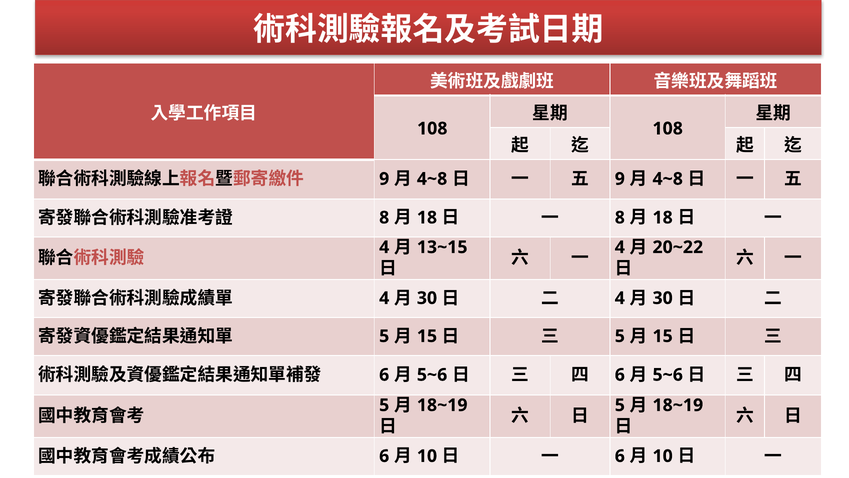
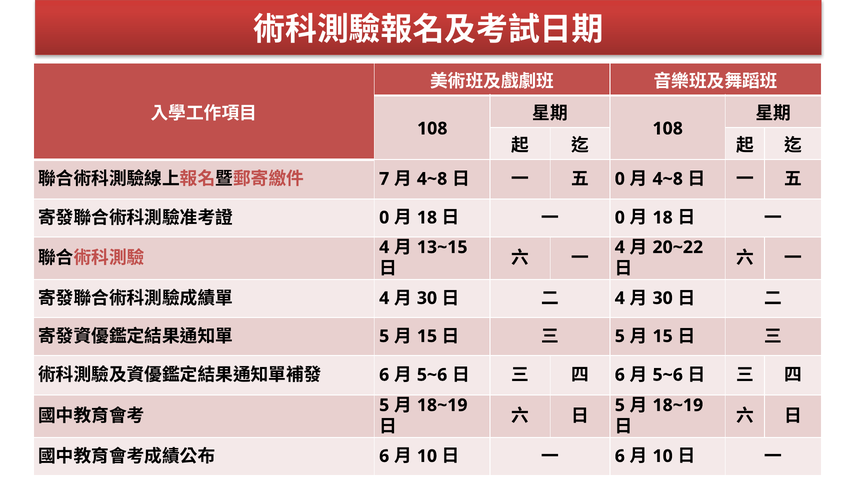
9: 9 -> 7 (384, 179)
9: 9 -> 0 (620, 179)
8: 8 -> 0 (384, 217)
8: 8 -> 0 (620, 217)
